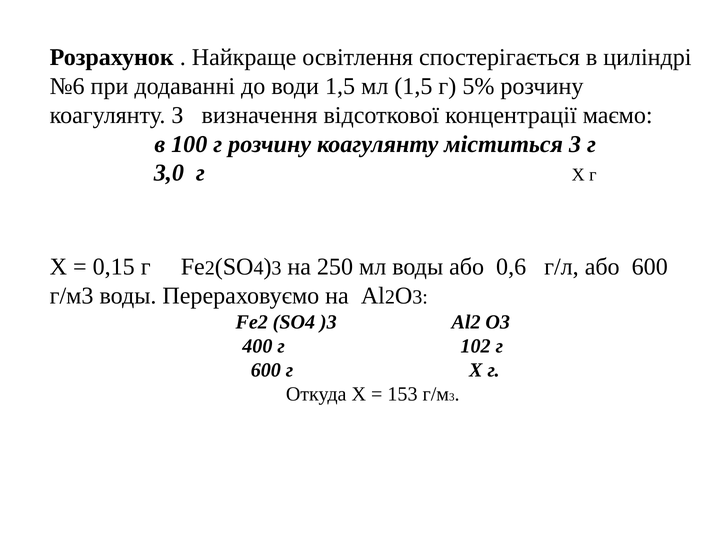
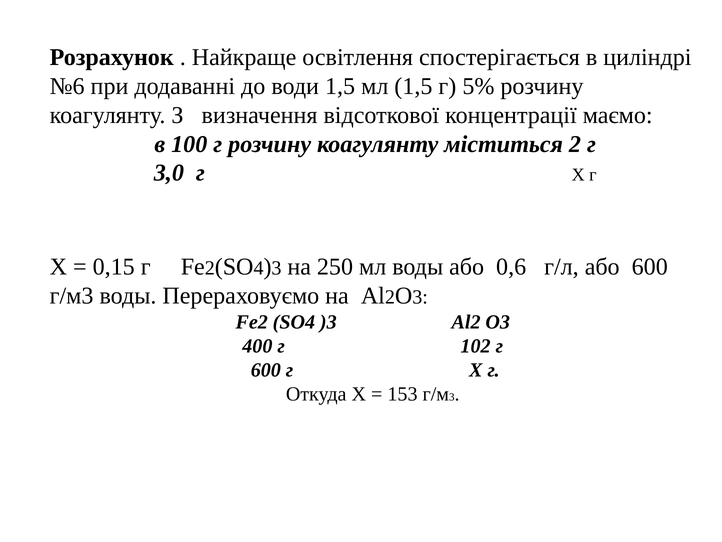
міститься 3: 3 -> 2 (575, 144)
